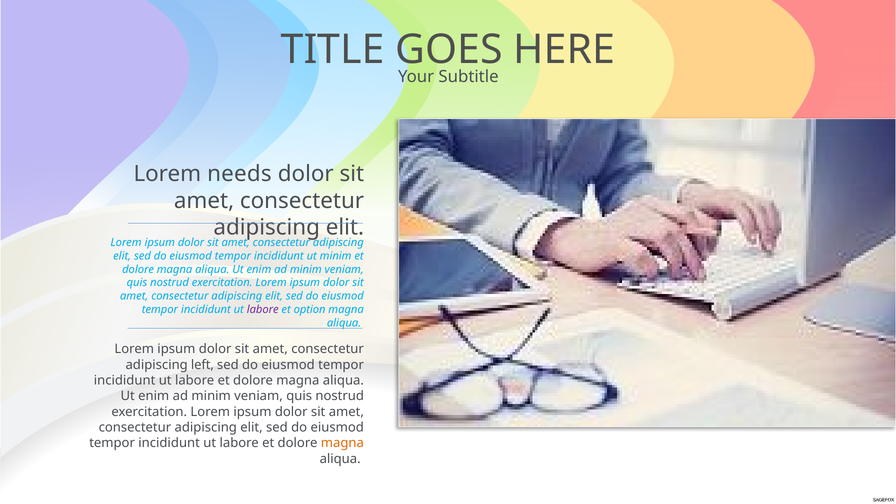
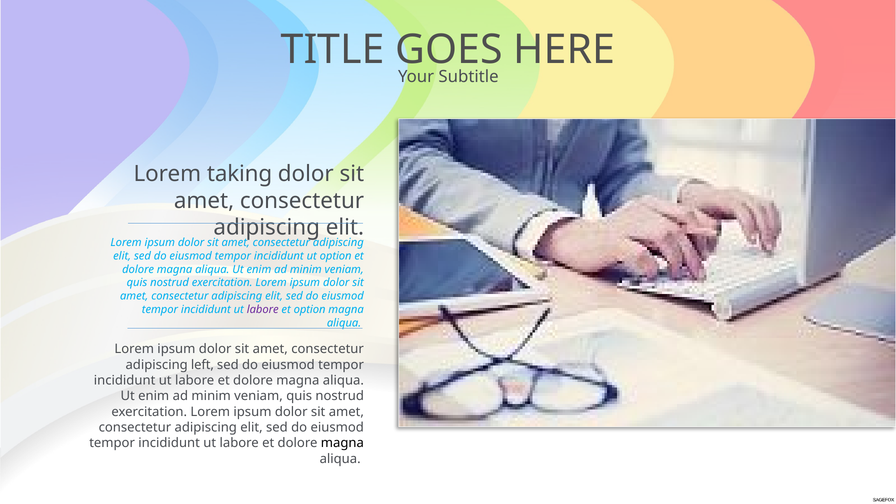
needs: needs -> taking (240, 174)
ut minim: minim -> option (336, 256)
magna colour: orange -> black (342, 443)
